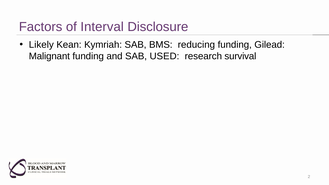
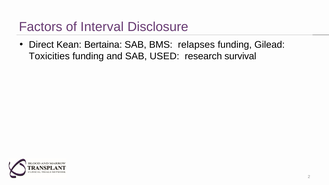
Likely: Likely -> Direct (41, 45)
Kymriah: Kymriah -> Bertaina (103, 45)
reducing: reducing -> relapses (196, 45)
Malignant: Malignant -> Toxicities (49, 56)
